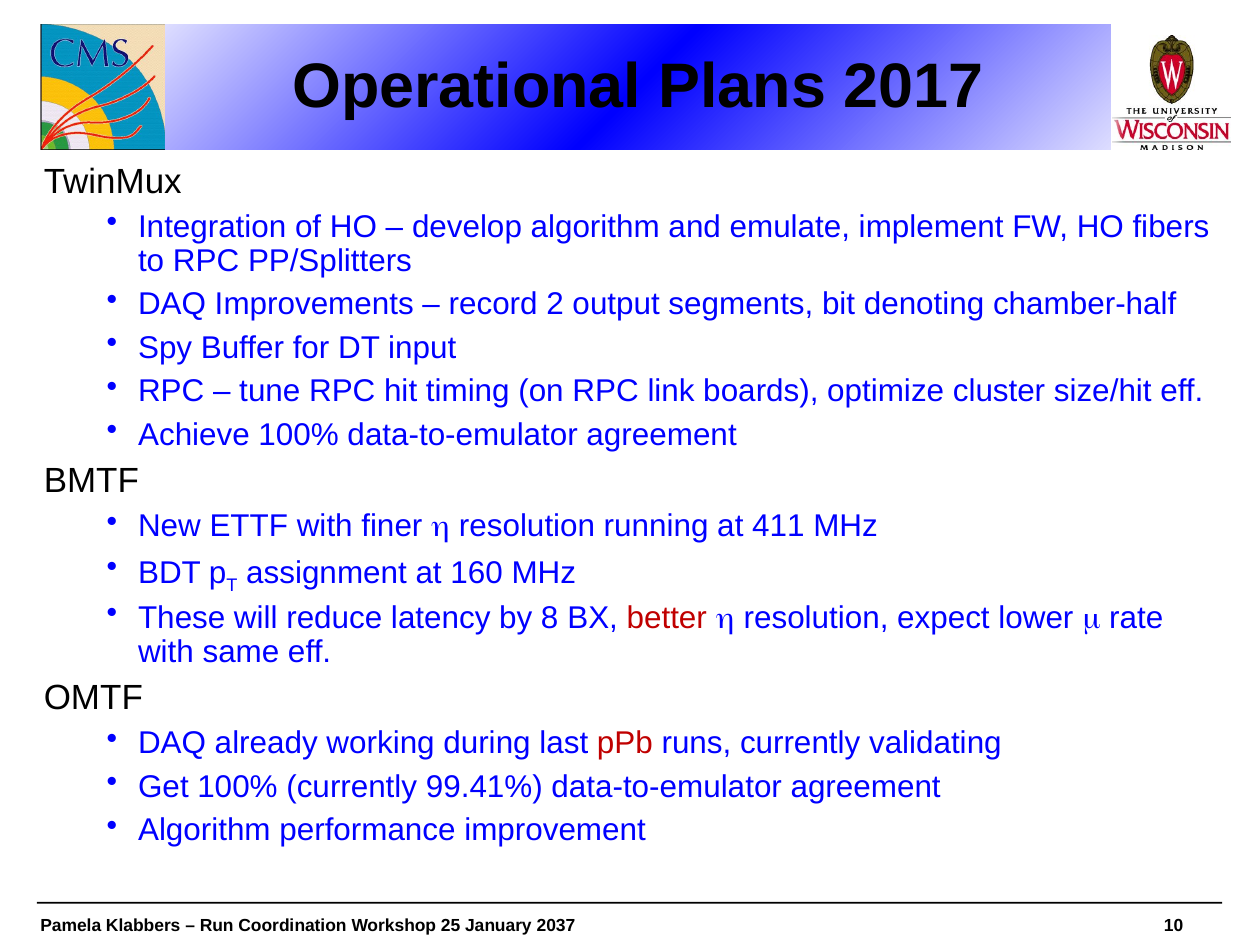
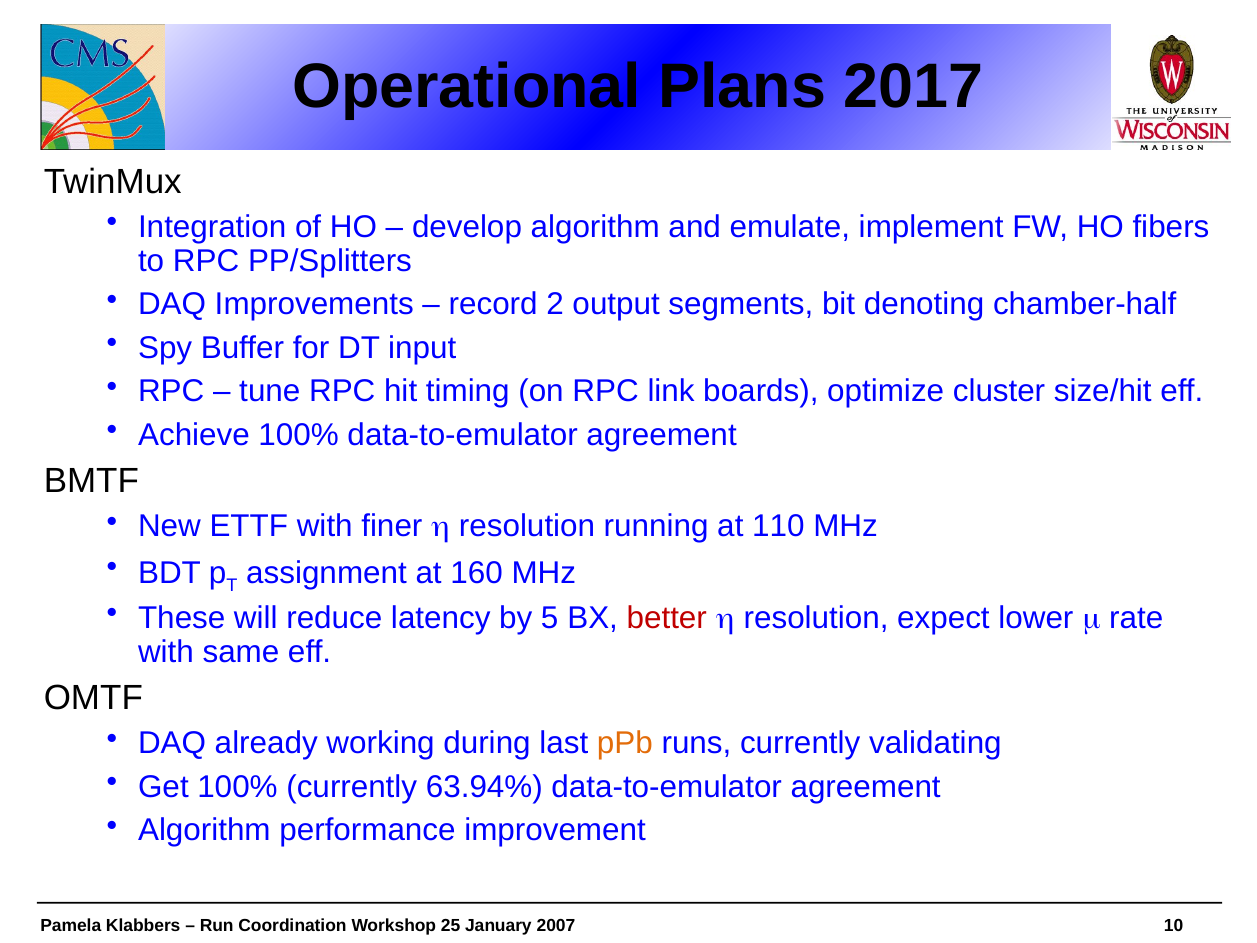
411: 411 -> 110 (778, 526)
8: 8 -> 5 (550, 618)
pPb colour: red -> orange (625, 743)
99.41%: 99.41% -> 63.94% (484, 787)
2037: 2037 -> 2007 (556, 925)
